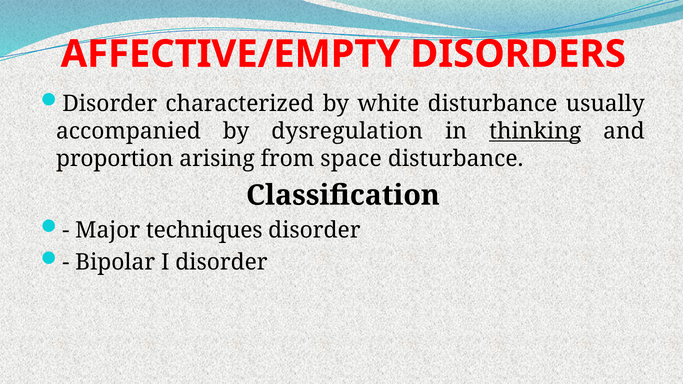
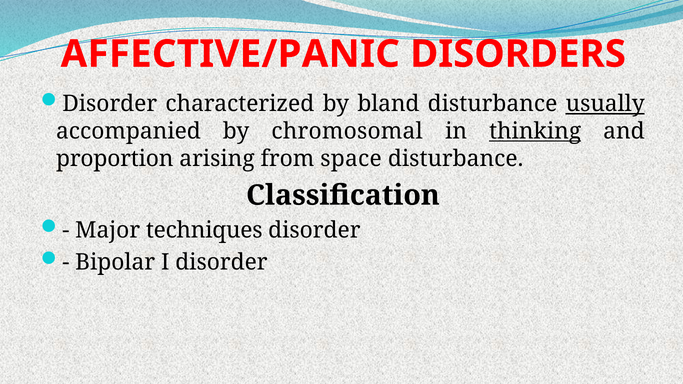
AFFECTIVE/EMPTY: AFFECTIVE/EMPTY -> AFFECTIVE/PANIC (230, 54)
white: white -> bland (388, 104)
usually underline: none -> present (605, 104)
dysregulation: dysregulation -> chromosomal (347, 131)
